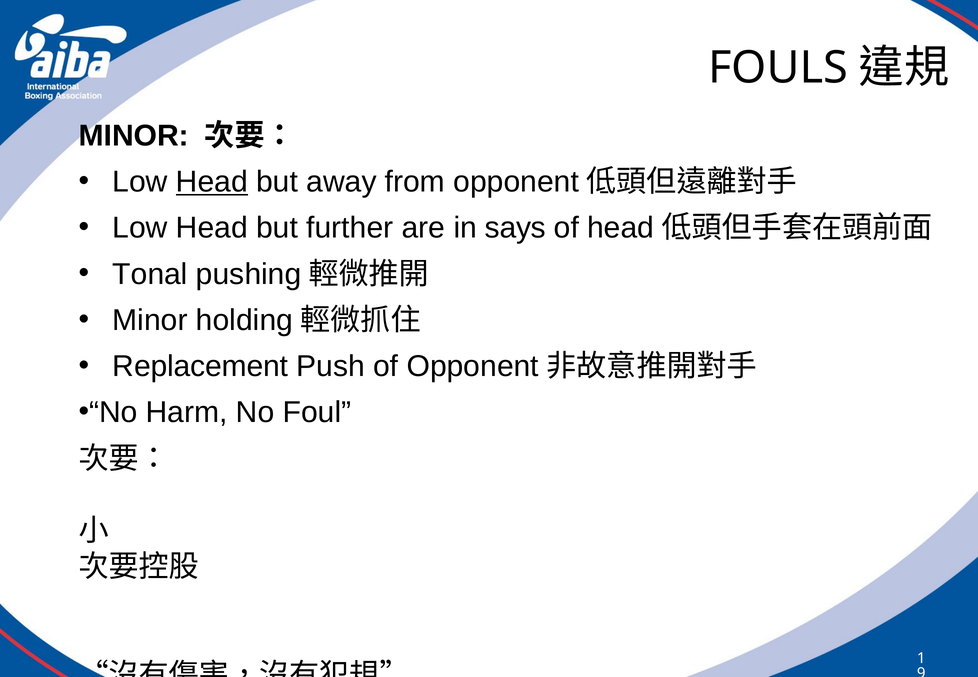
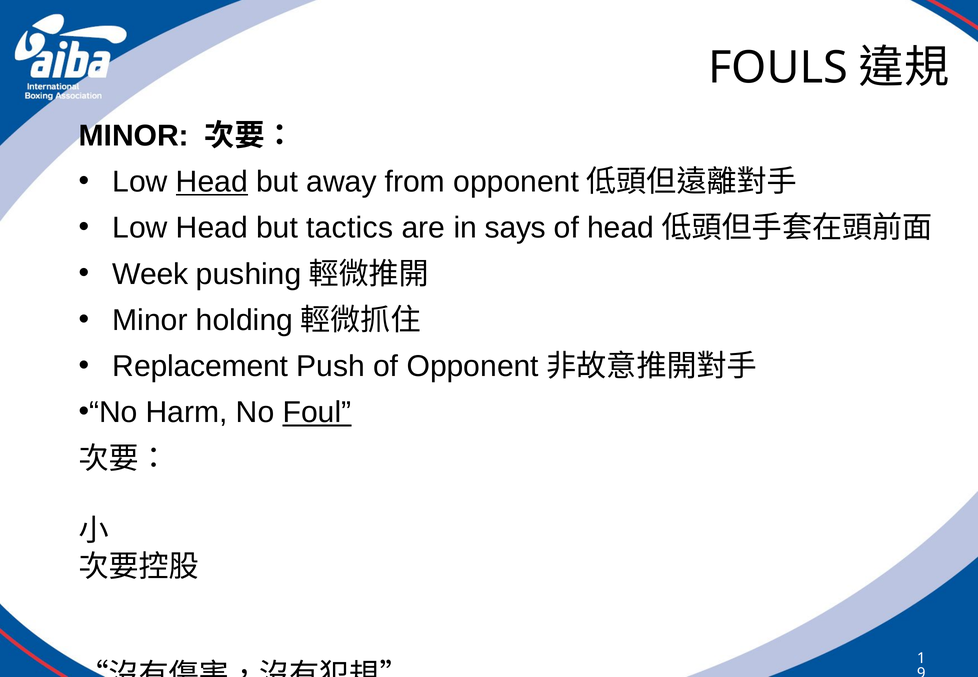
further: further -> tactics (350, 228)
Tonal: Tonal -> Week (150, 274)
Foul underline: none -> present (317, 413)
